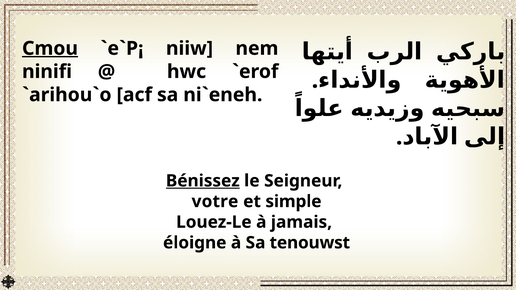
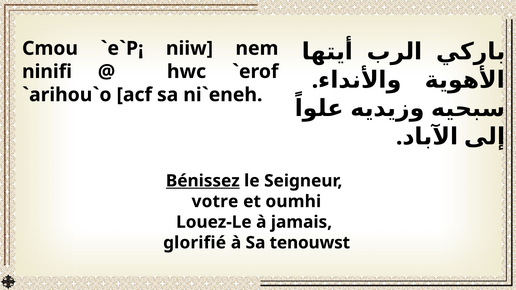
Cmou underline: present -> none (50, 48)
simple: simple -> oumhi (293, 202)
éloigne: éloigne -> glorifié (195, 243)
